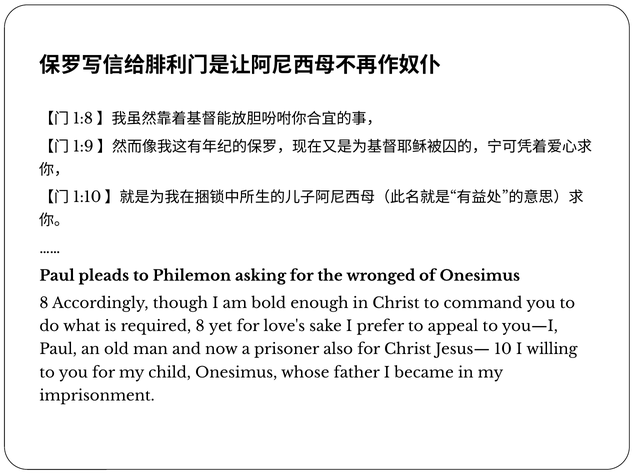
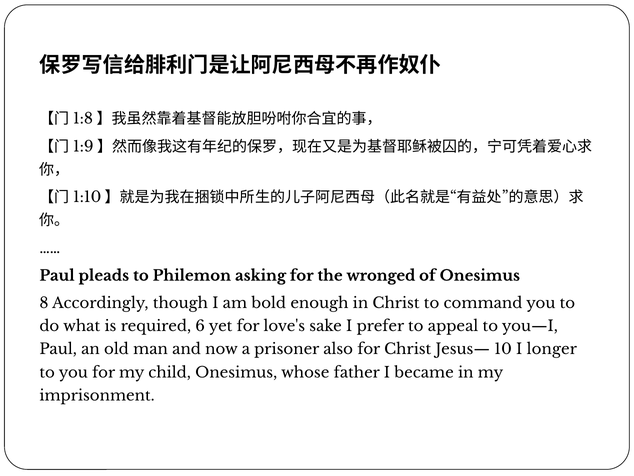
required 8: 8 -> 6 (200, 326)
willing: willing -> longer (552, 349)
